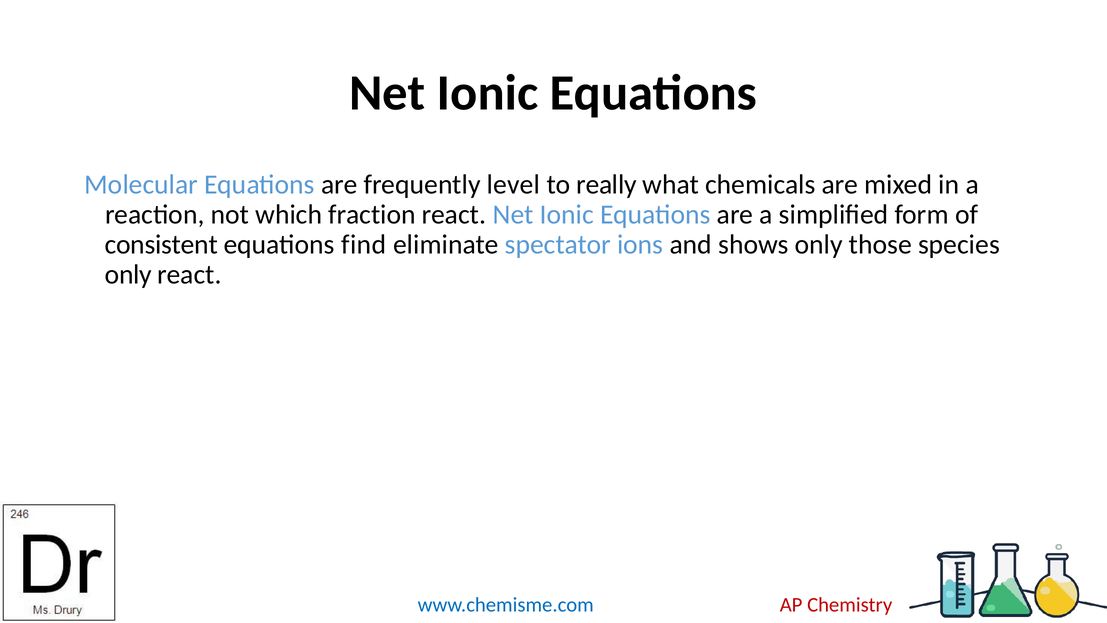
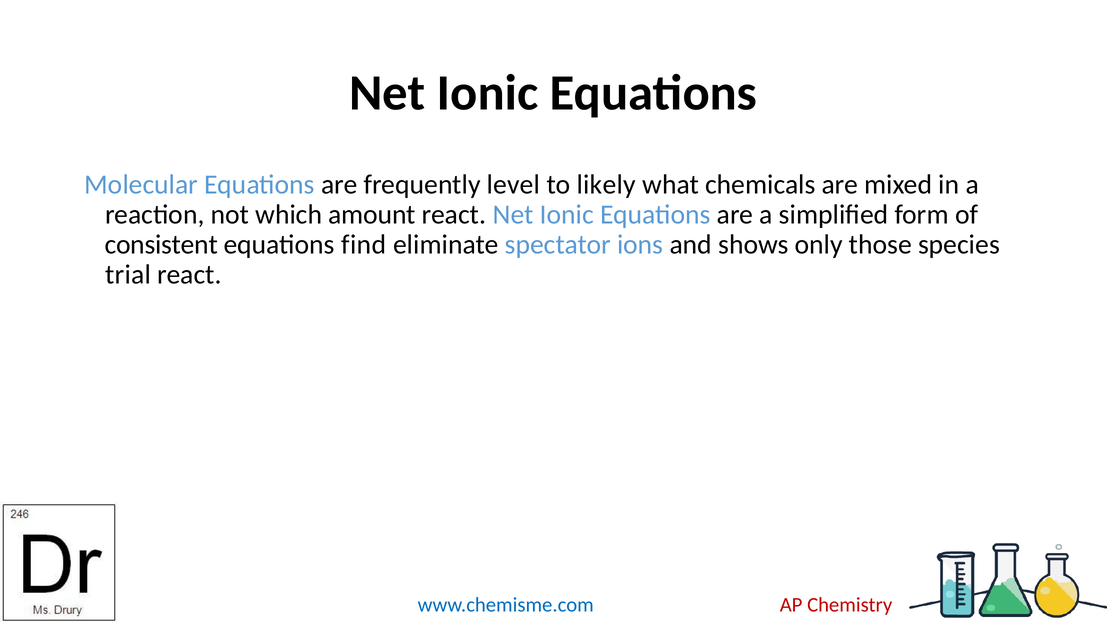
really: really -> likely (606, 185)
fraction: fraction -> amount (372, 215)
only: only -> trial (128, 274)
